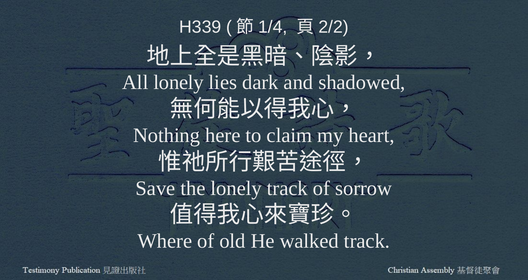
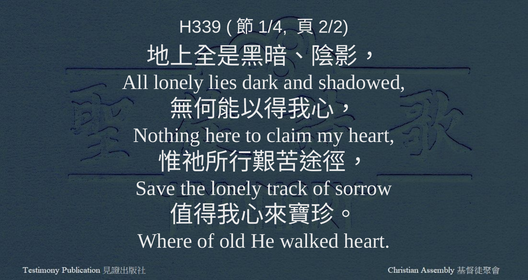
walked track: track -> heart (367, 241)
